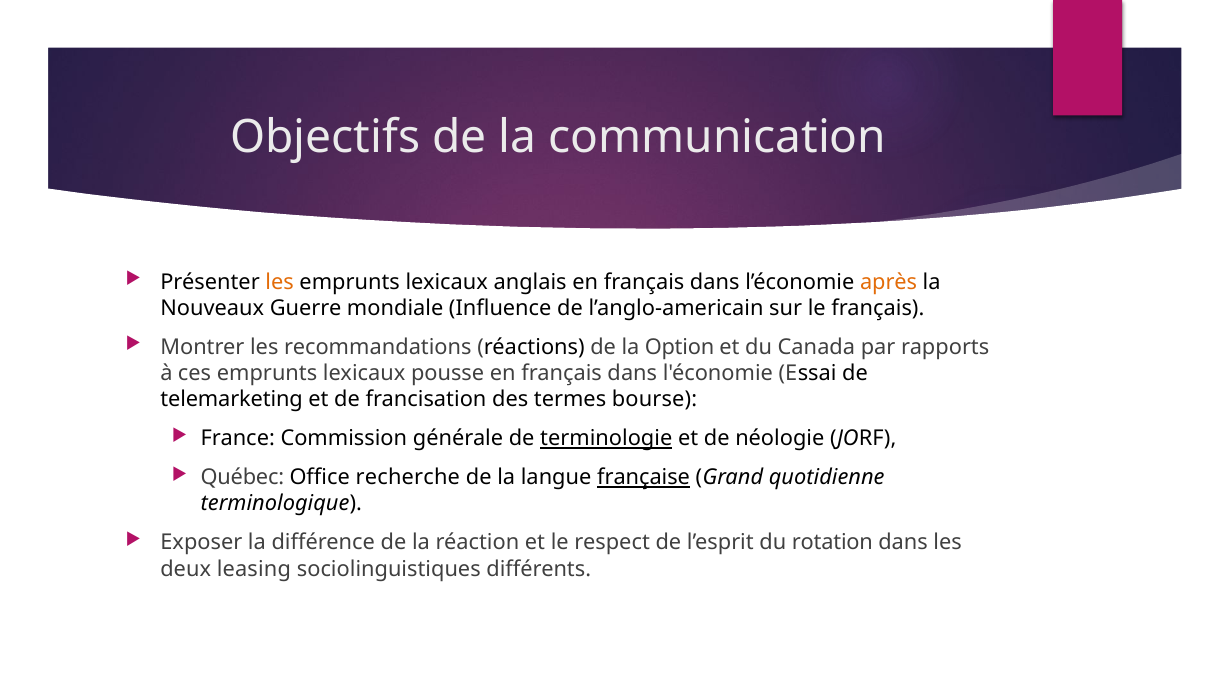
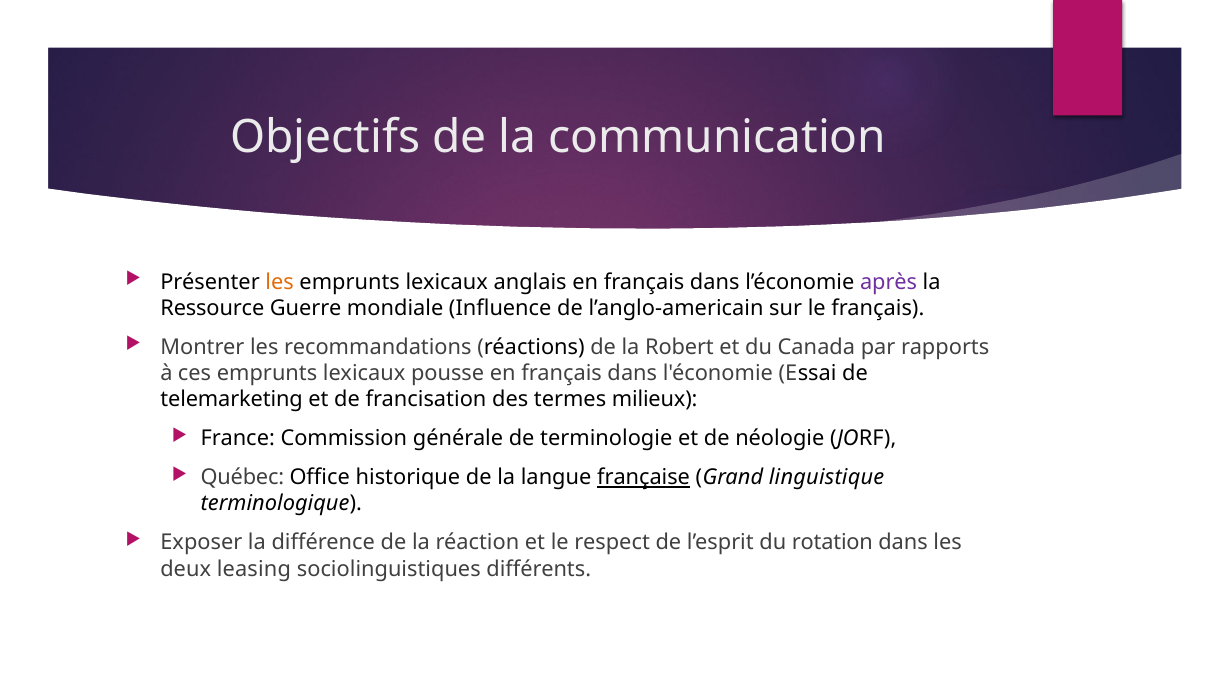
après colour: orange -> purple (889, 282)
Nouveaux: Nouveaux -> Ressource (212, 308)
Option: Option -> Robert (679, 347)
bourse: bourse -> milieux (655, 399)
terminologie underline: present -> none (606, 438)
recherche: recherche -> historique (408, 477)
quotidienne: quotidienne -> linguistique (827, 477)
